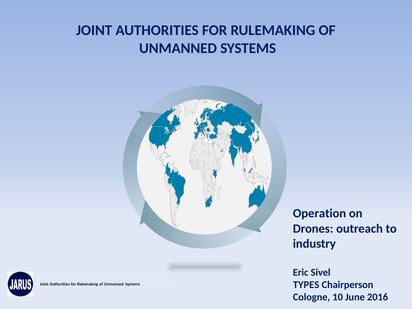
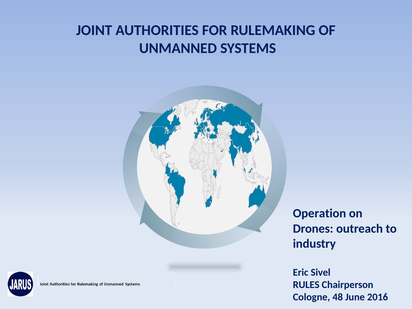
TYPES: TYPES -> RULES (306, 285)
10: 10 -> 48 (338, 297)
